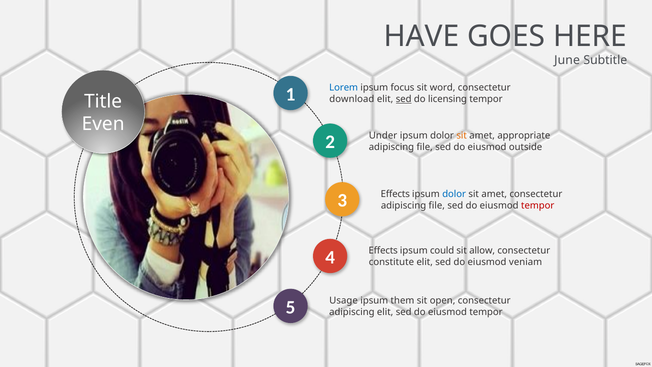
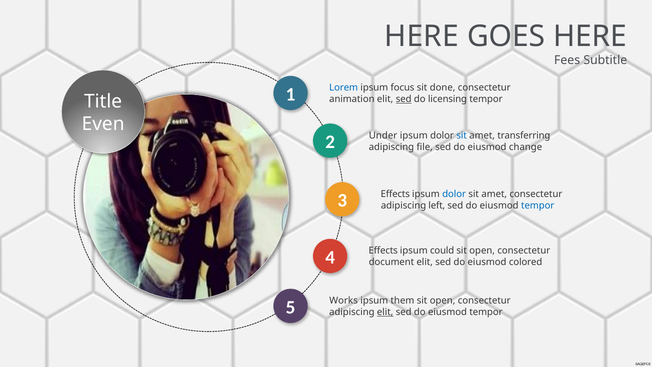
HAVE: HAVE -> HERE (421, 36)
June: June -> Fees (567, 60)
word: word -> done (443, 88)
download: download -> animation (352, 99)
sit colour: orange -> blue (462, 135)
appropriate: appropriate -> transferring (524, 135)
outside: outside -> change (526, 147)
file: file -> left (437, 205)
tempor colour: red -> blue (538, 205)
allow: allow -> open (482, 251)
constitute: constitute -> document (391, 262)
veniam: veniam -> colored (526, 262)
Usage: Usage -> Works (344, 301)
elit underline: none -> present (385, 312)
